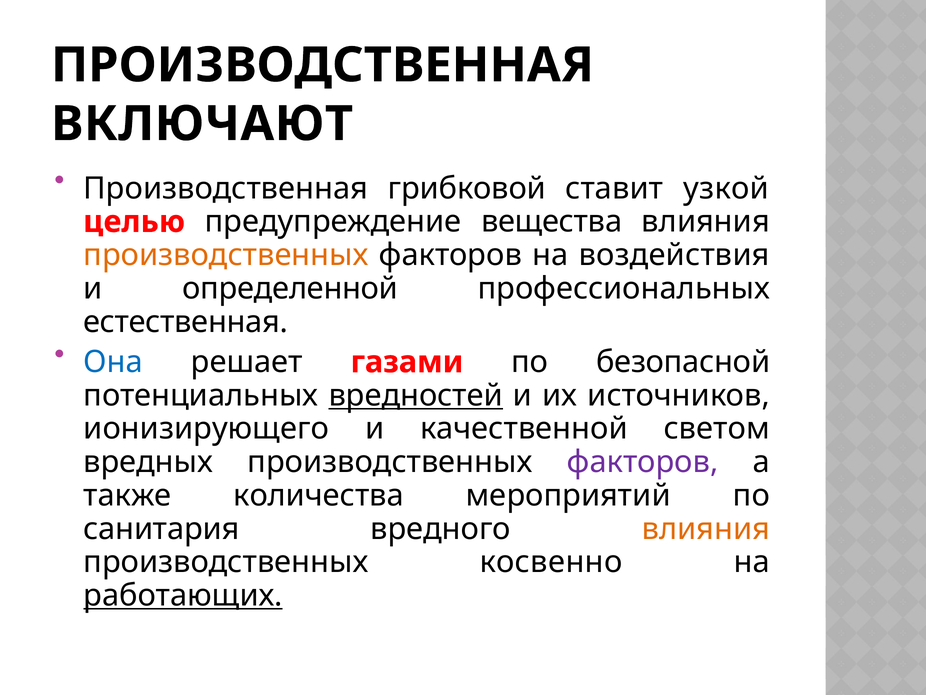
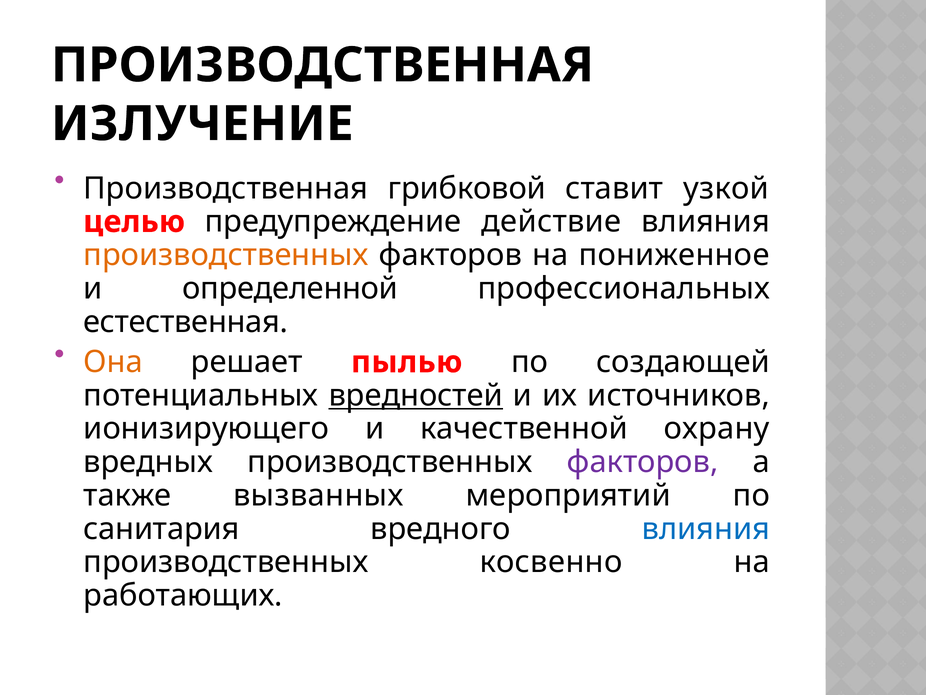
ВКЛЮЧАЮТ: ВКЛЮЧАЮТ -> ИЗЛУЧЕНИЕ (202, 124)
вещества: вещества -> действие (551, 222)
воздействия: воздействия -> пониженное (674, 255)
Она colour: blue -> orange (113, 362)
газами: газами -> пылью (407, 362)
безопасной: безопасной -> создающей (683, 362)
светом: светом -> охрану (717, 428)
количества: количества -> вызванных (318, 495)
влияния colour: orange -> blue (706, 528)
работающих underline: present -> none (183, 595)
